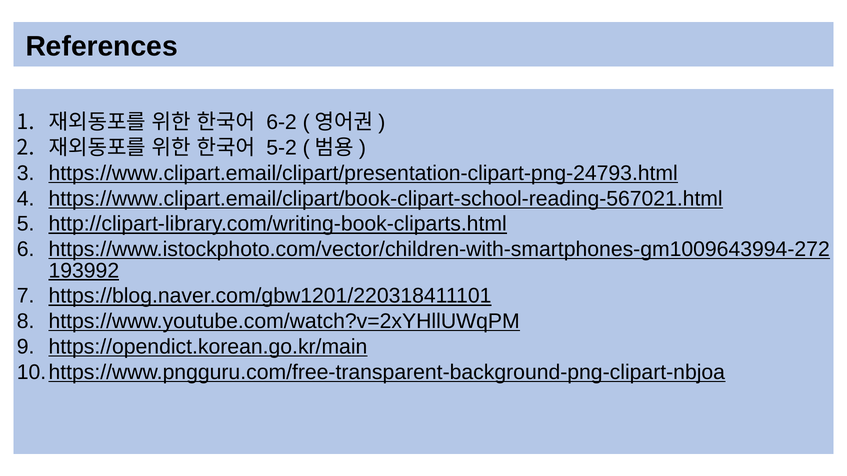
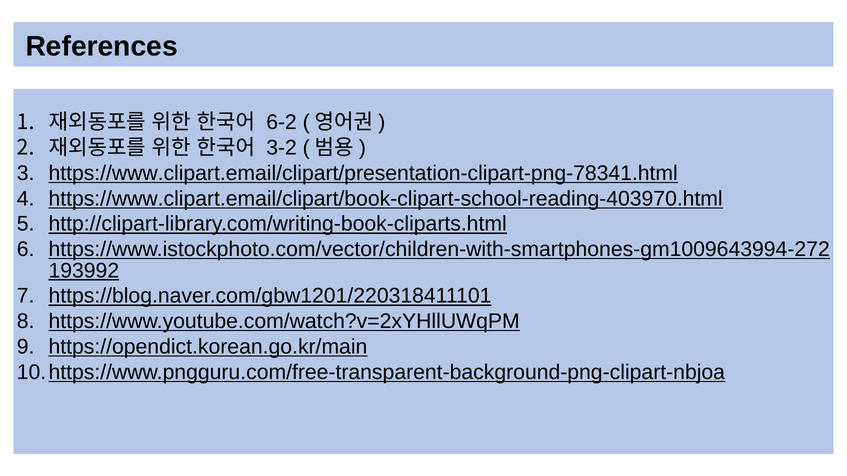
5-2: 5-2 -> 3-2 (282, 148)
https://www.clipart.email/clipart/presentation-clipart-png-24793.html: https://www.clipart.email/clipart/presentation-clipart-png-24793.html -> https://www.clipart.email/clipart/presentation-clipart-png-78341.html (363, 173)
https://www.clipart.email/clipart/book-clipart-school-reading-567021.html: https://www.clipart.email/clipart/book-clipart-school-reading-567021.html -> https://www.clipart.email/clipart/book-clipart-school-reading-403970.html (386, 199)
